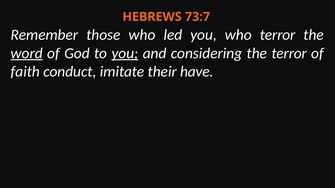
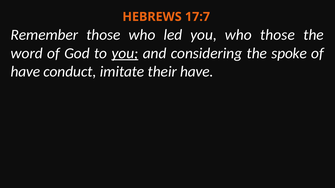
73:7: 73:7 -> 17:7 (197, 17)
who terror: terror -> those (278, 35)
word underline: present -> none (27, 53)
the terror: terror -> spoke (289, 53)
faith: faith -> have (25, 72)
